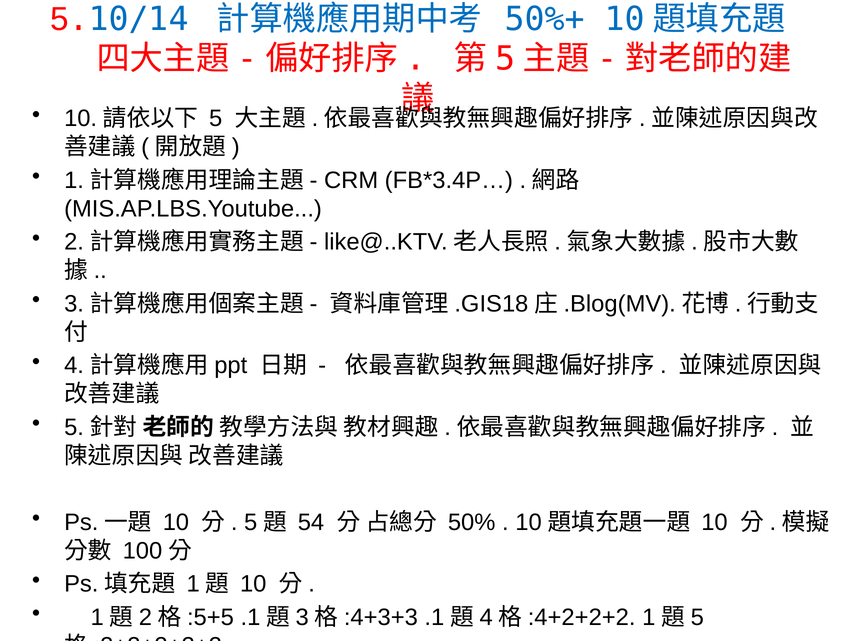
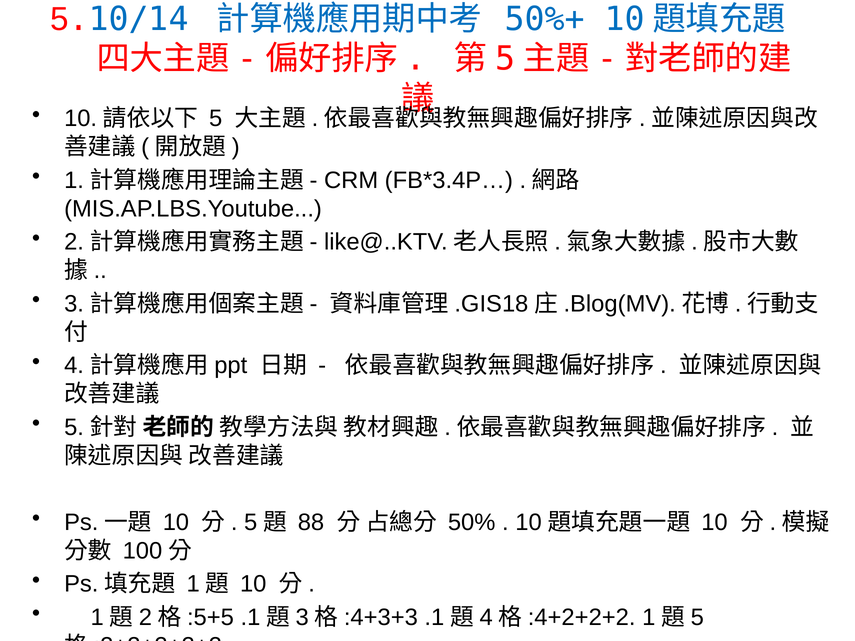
54: 54 -> 88 (311, 522)
